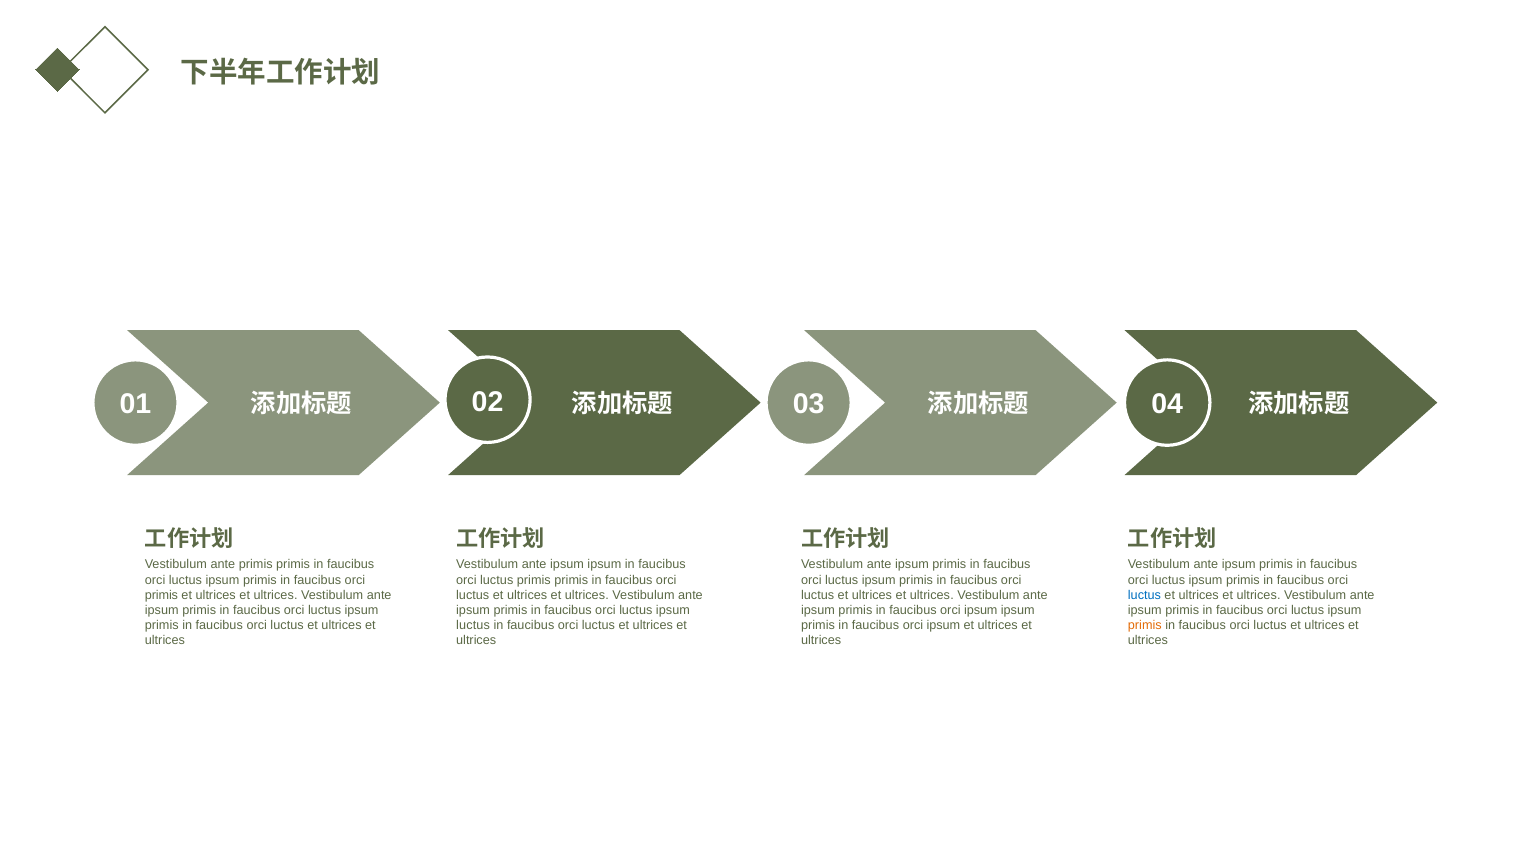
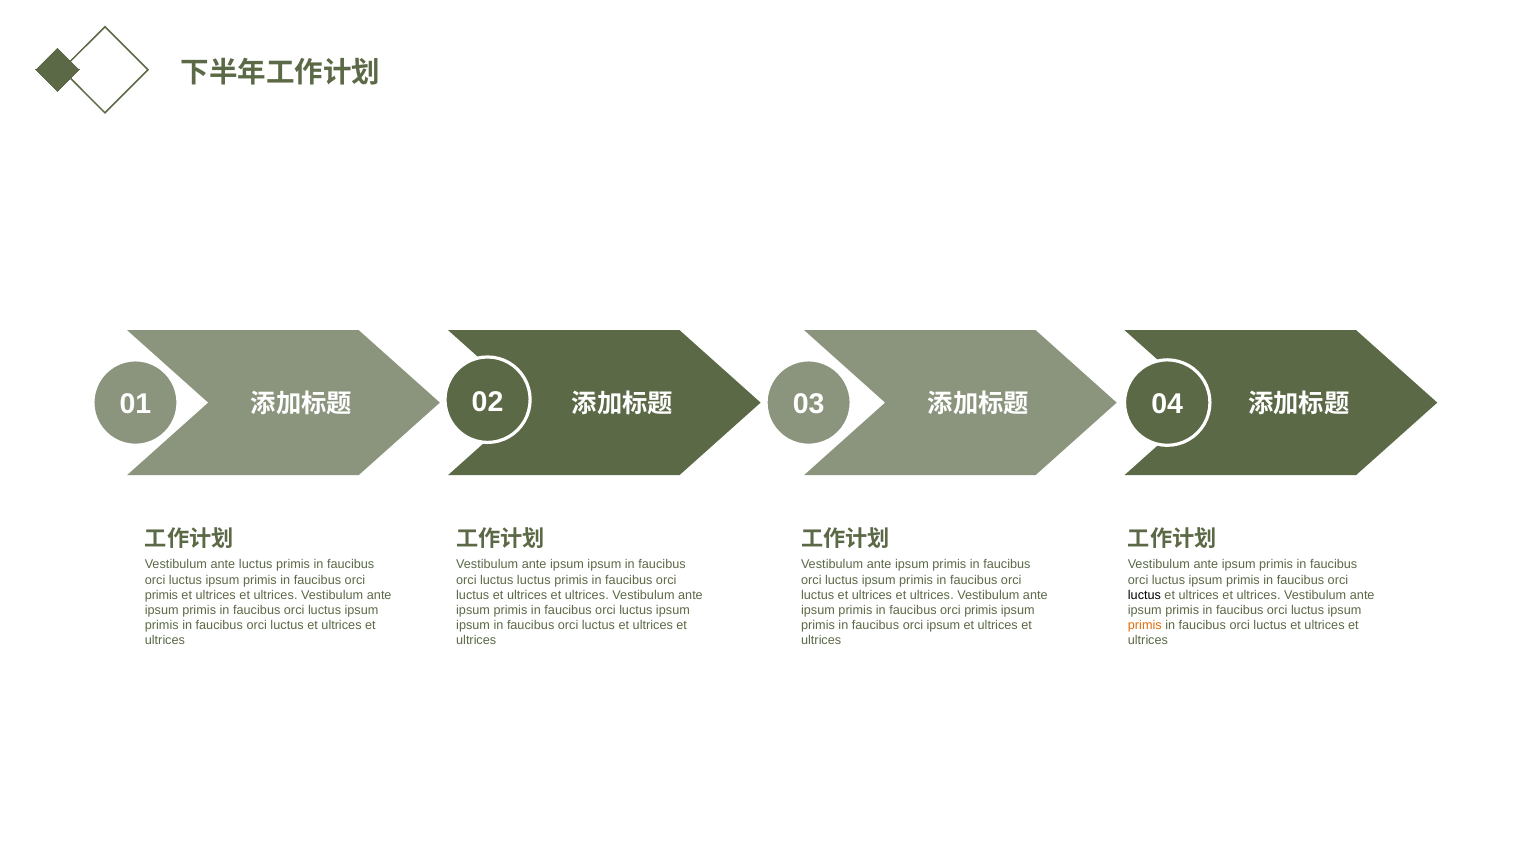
ante primis: primis -> luctus (256, 564)
luctus primis: primis -> luctus (534, 580)
luctus colour: blue -> black (1144, 595)
ipsum: ipsum -> primis (981, 610)
luctus: luctus -> ipsum (473, 625)
